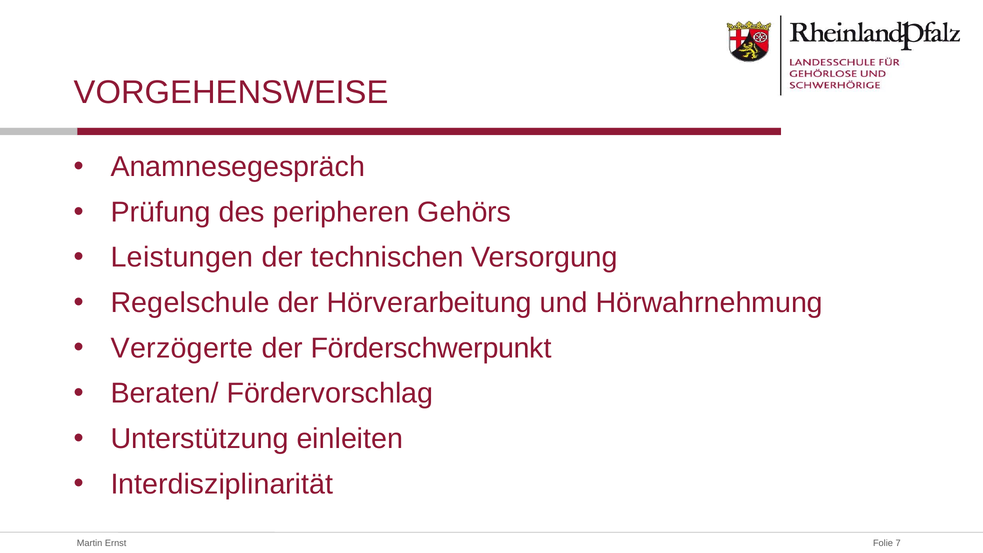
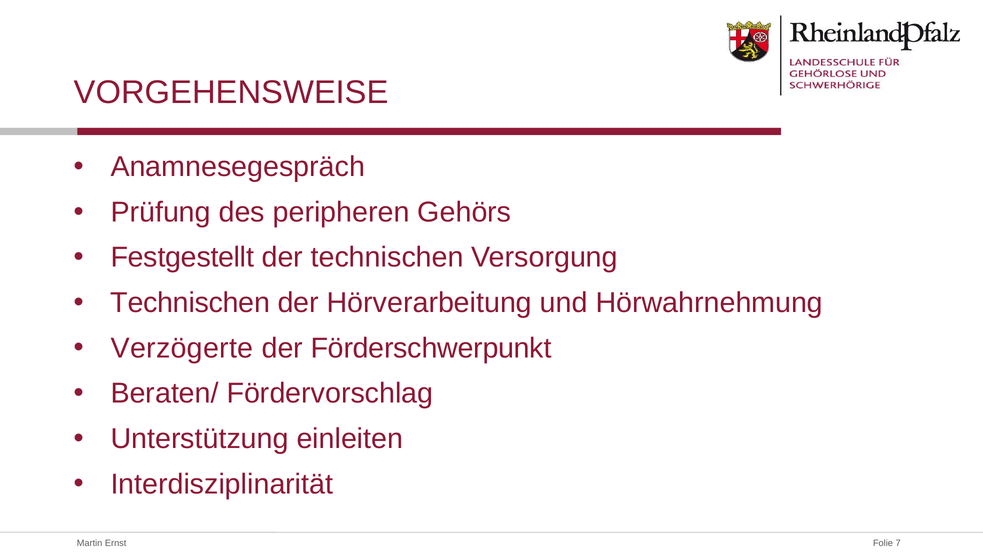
Leistungen: Leistungen -> Festgestellt (182, 257)
Regelschule: Regelschule -> Technischen (190, 303)
